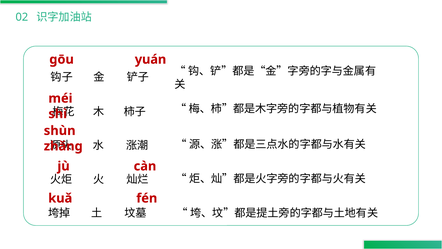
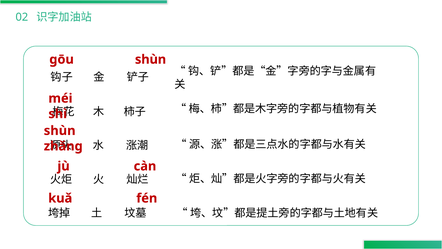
gōu yuán: yuán -> shùn (151, 59)
